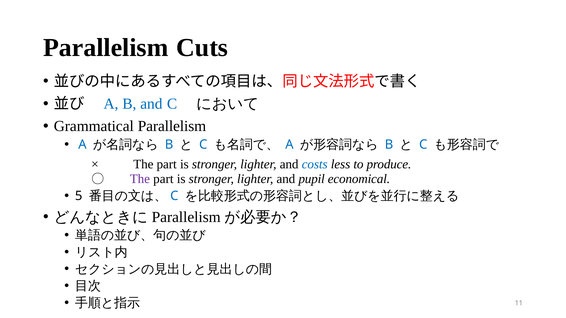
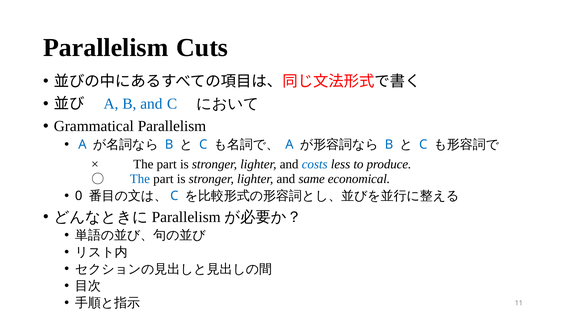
The colour: purple -> blue (140, 179)
pupil: pupil -> same (312, 179)
5: 5 -> 0 (79, 196)
